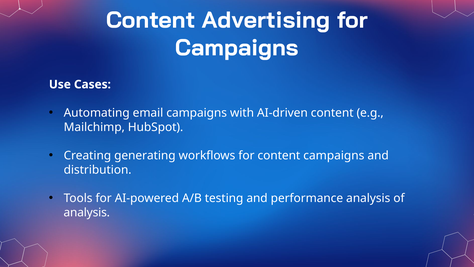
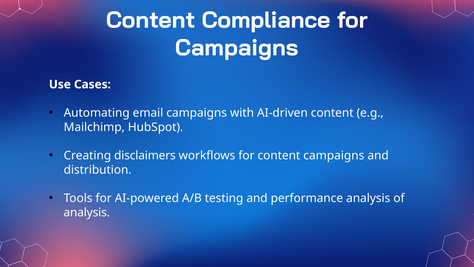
Advertising: Advertising -> Compliance (266, 20)
generating: generating -> disclaimers (145, 155)
